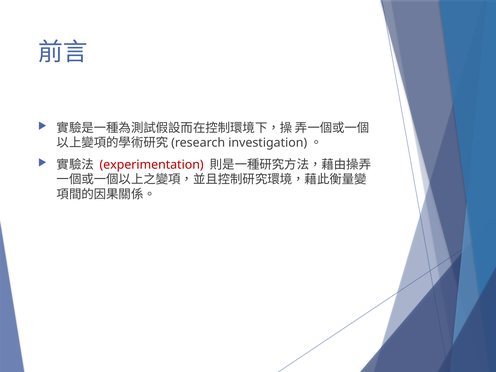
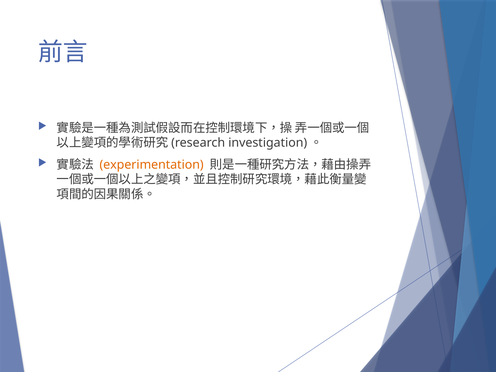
experimentation colour: red -> orange (152, 165)
